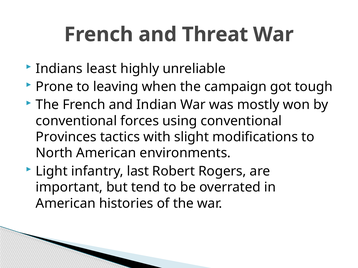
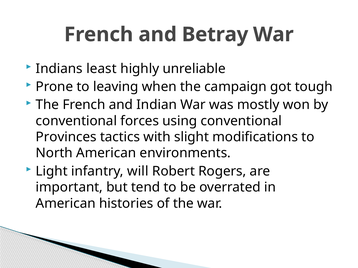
Threat: Threat -> Betray (215, 35)
last: last -> will (138, 171)
